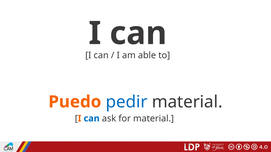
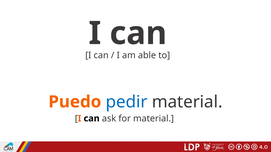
can colour: blue -> black (92, 119)
